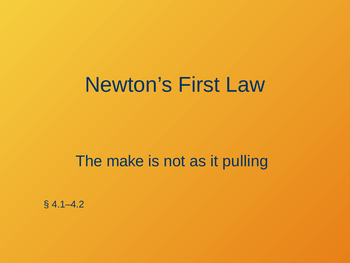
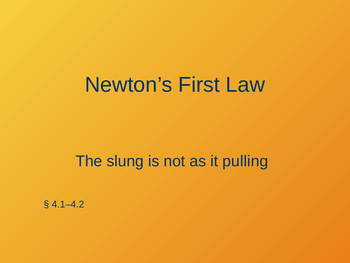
make: make -> slung (125, 161)
